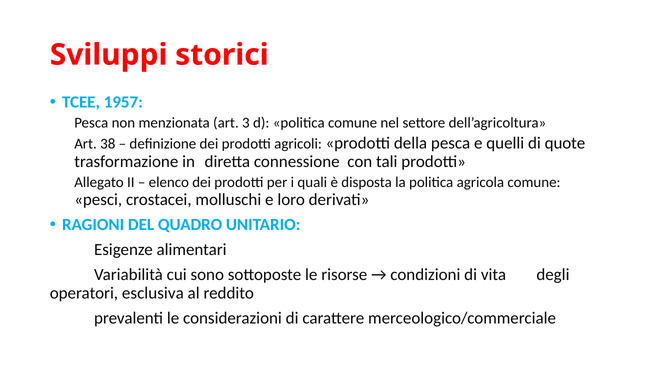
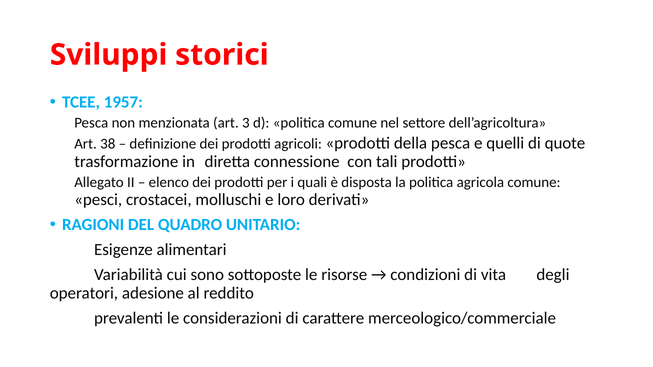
esclusiva: esclusiva -> adesione (153, 293)
